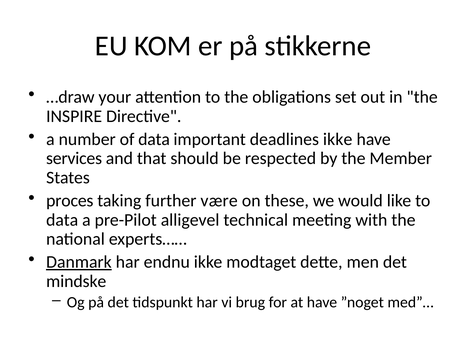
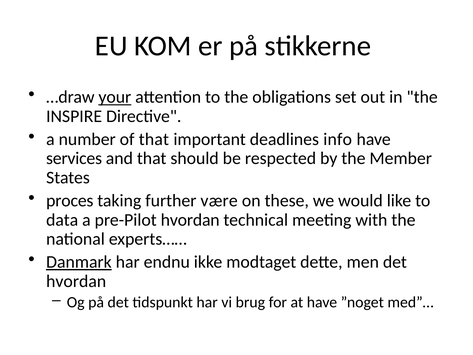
your underline: none -> present (115, 97)
of data: data -> that (154, 139)
deadlines ikke: ikke -> info (338, 139)
pre-Pilot alligevel: alligevel -> hvordan (190, 220)
mindske: mindske -> hvordan (76, 281)
